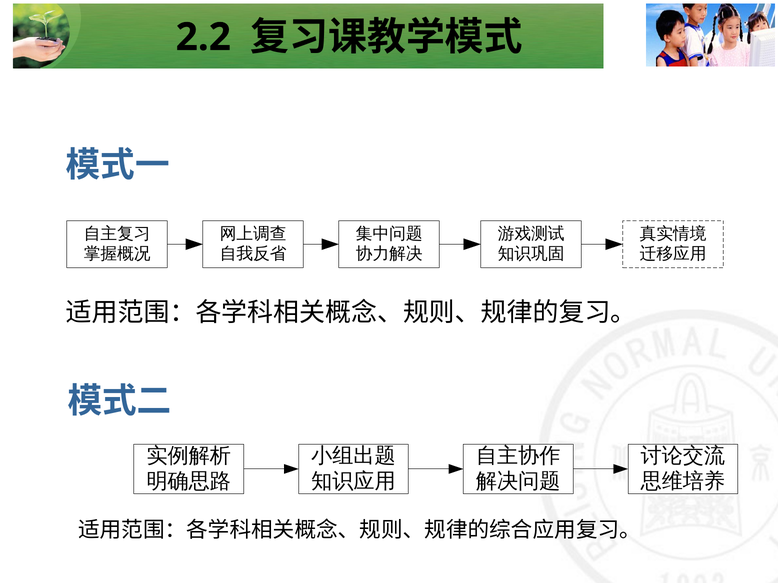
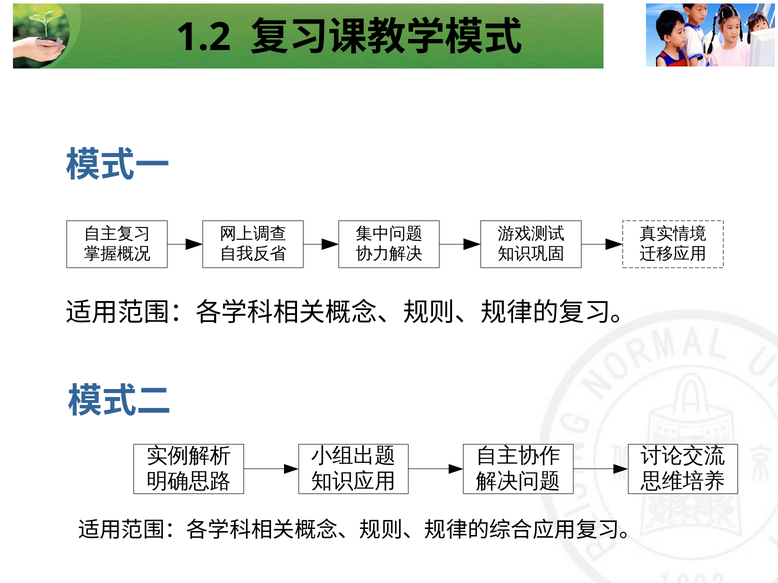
2.2: 2.2 -> 1.2 (203, 37)
